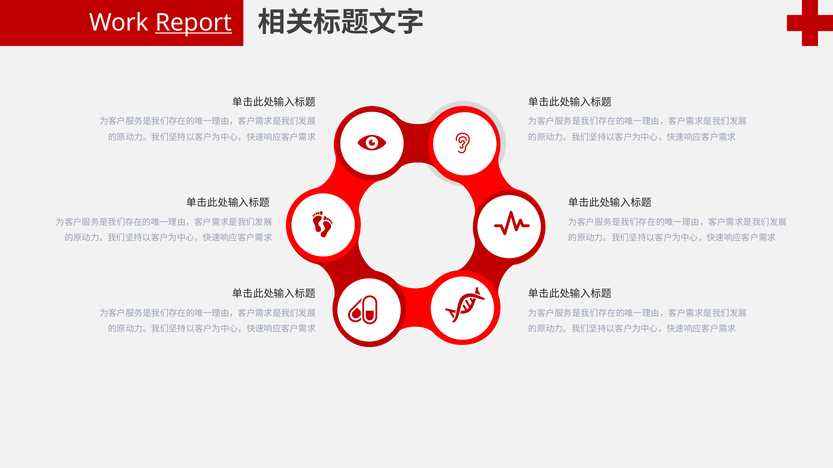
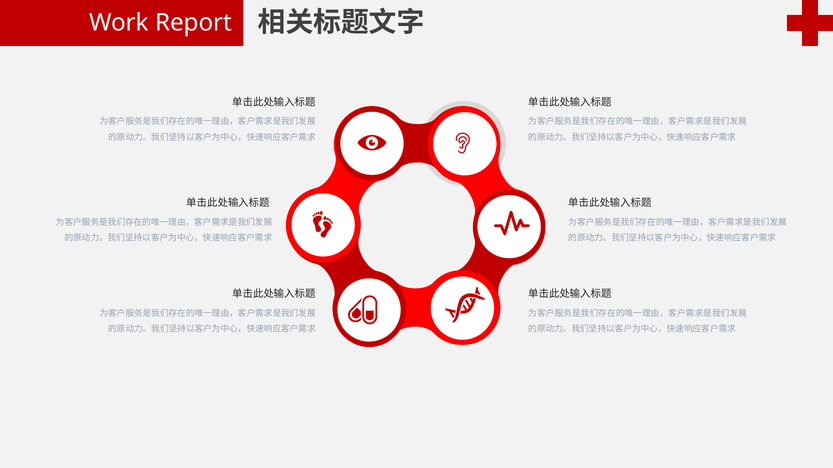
Report underline: present -> none (194, 23)
